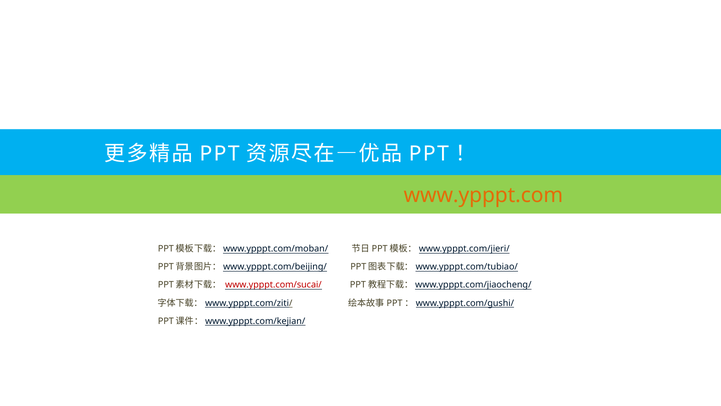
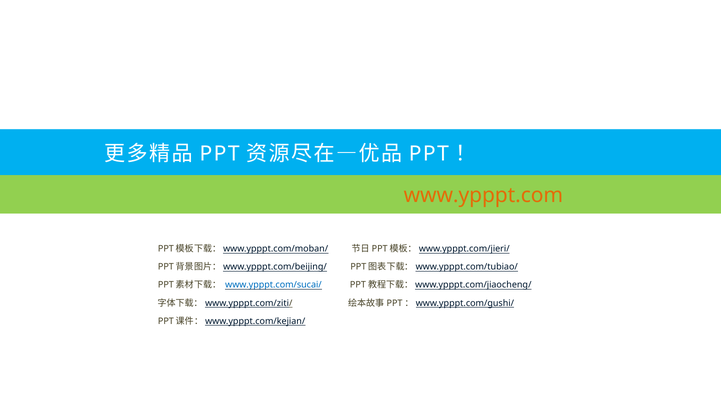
www.ypppt.com/sucai/ colour: red -> blue (273, 285)
